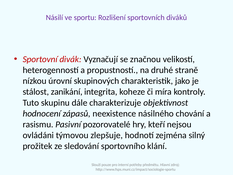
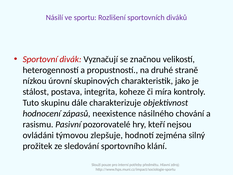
zanikání: zanikání -> postava (67, 92)
